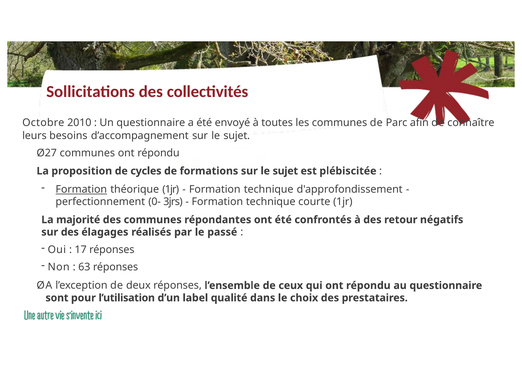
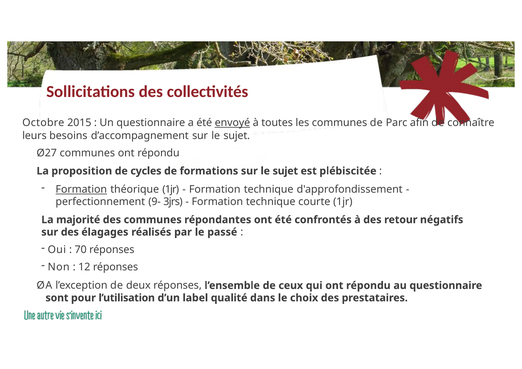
2010: 2010 -> 2015 (79, 123)
envoyé underline: none -> present (232, 123)
0-: 0- -> 9- (155, 202)
17: 17 -> 70 (81, 250)
63: 63 -> 12 (84, 267)
